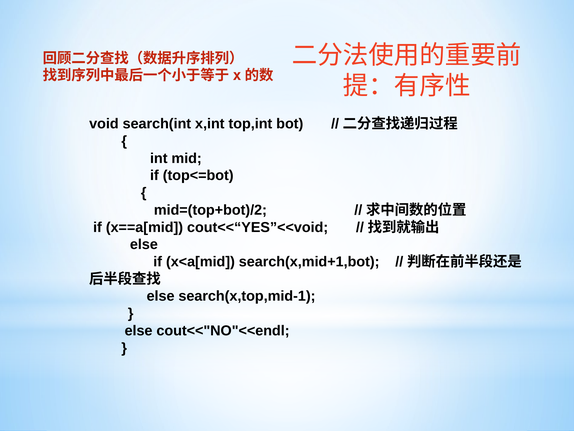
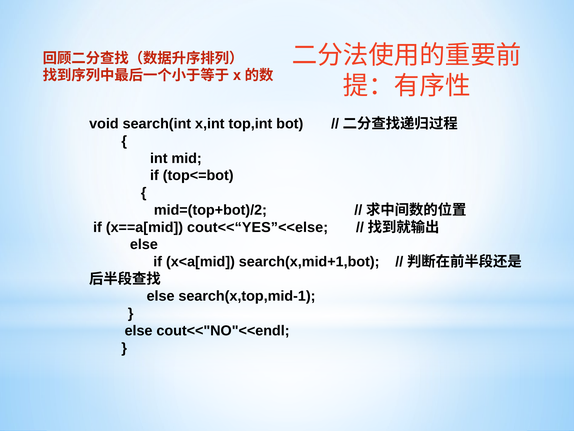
cout<<“YES”<<void: cout<<“YES”<<void -> cout<<“YES”<<else (258, 227)
